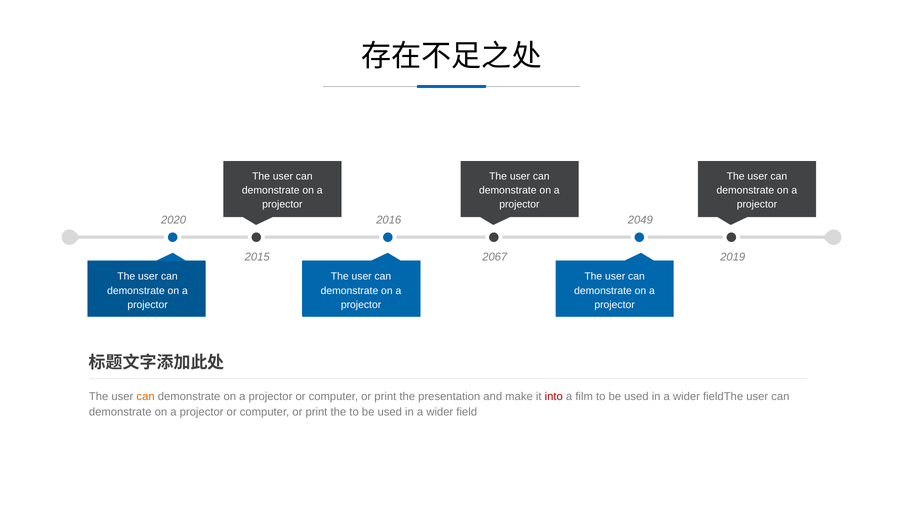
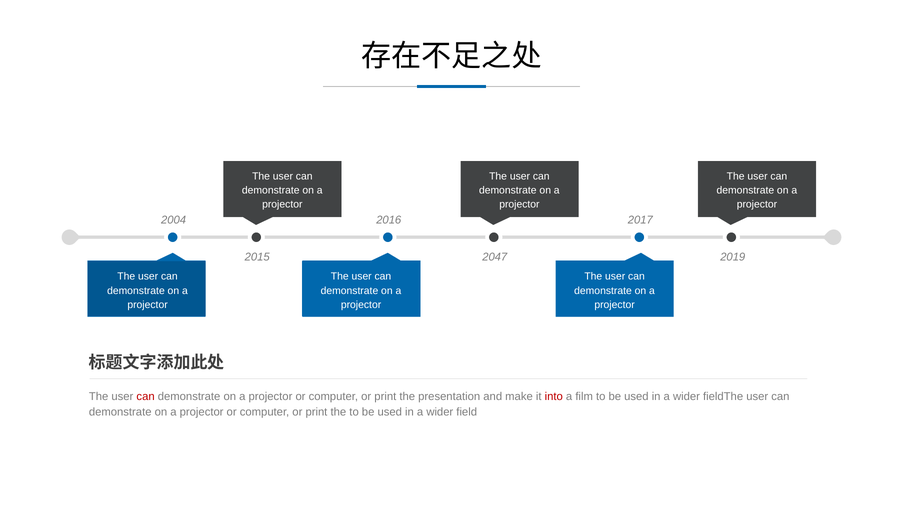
2020: 2020 -> 2004 (174, 220)
2049: 2049 -> 2017 (640, 220)
2067: 2067 -> 2047 (495, 257)
can colour: orange -> red (146, 396)
